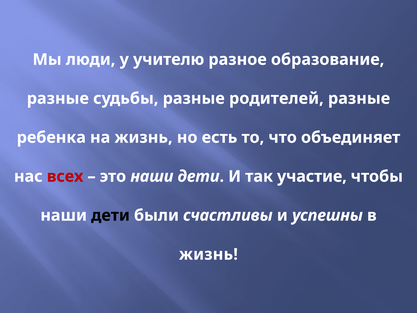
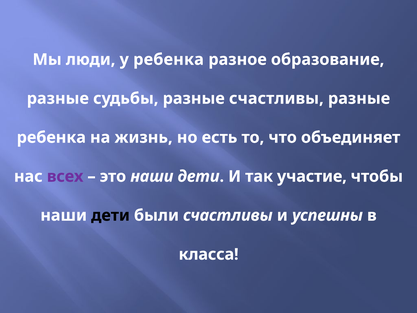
у учителю: учителю -> ребенка (169, 59)
разные родителей: родителей -> счастливы (276, 98)
всех colour: red -> purple (65, 176)
жизнь: жизнь -> класса (209, 254)
